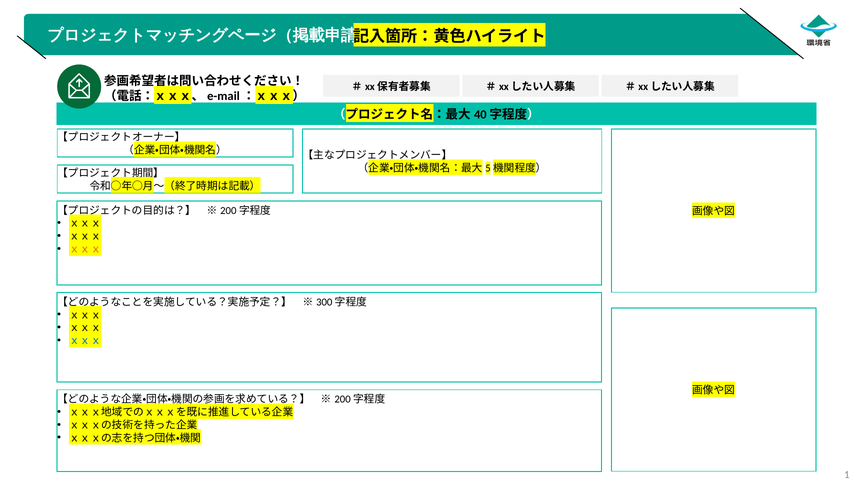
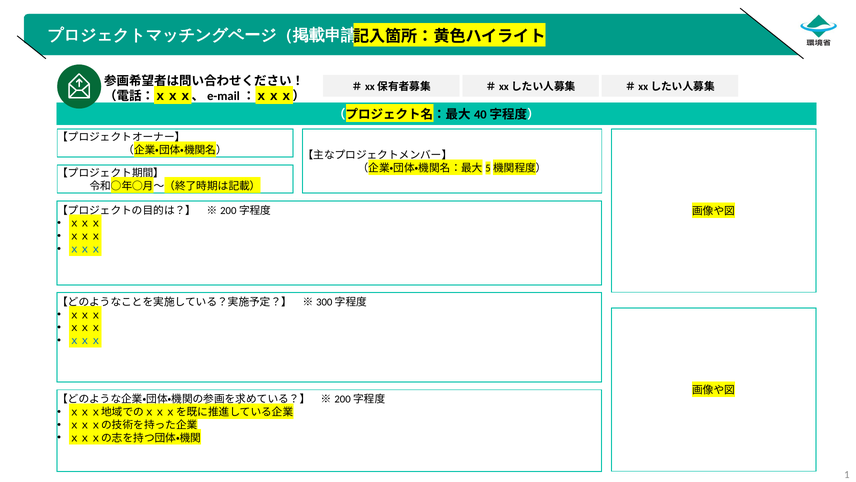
ｘｘｘ colour: orange -> blue (85, 249)
